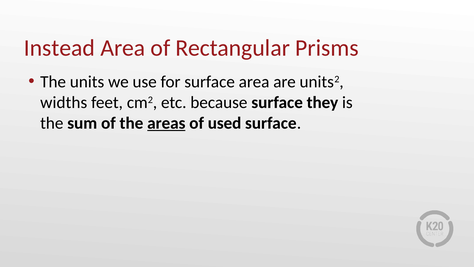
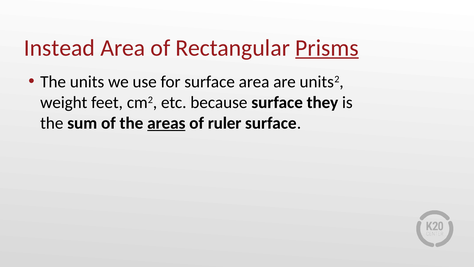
Prisms underline: none -> present (327, 48)
widths: widths -> weight (64, 102)
used: used -> ruler (225, 123)
